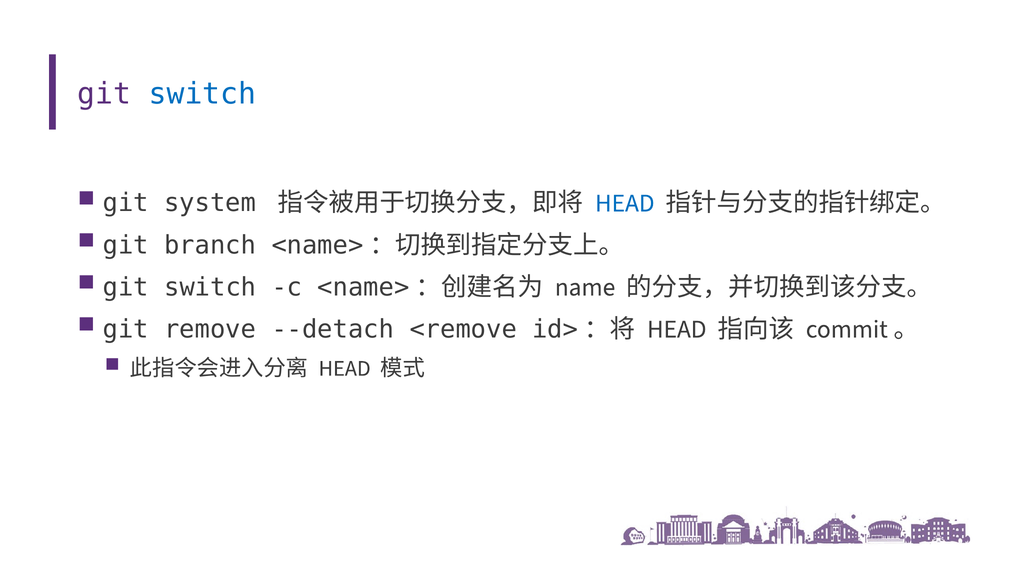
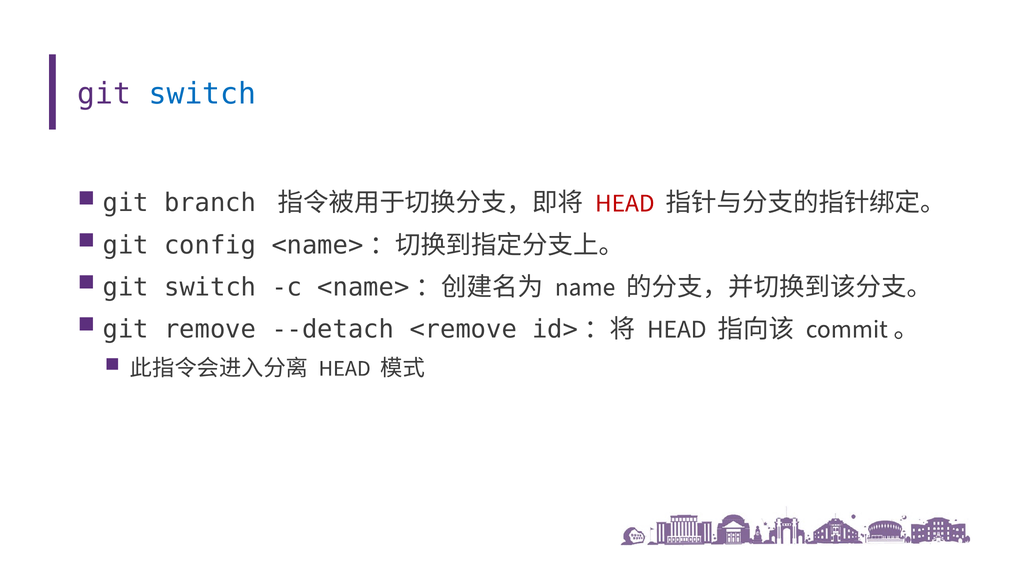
system: system -> branch (210, 203)
HEAD colour: blue -> red (625, 203)
branch: branch -> config (210, 245)
